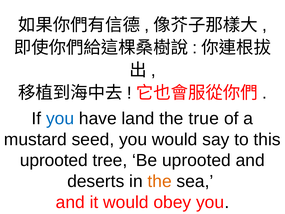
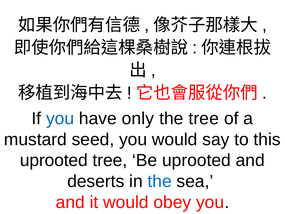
land: land -> only (138, 118)
the true: true -> tree (204, 118)
the colour: orange -> blue (160, 181)
